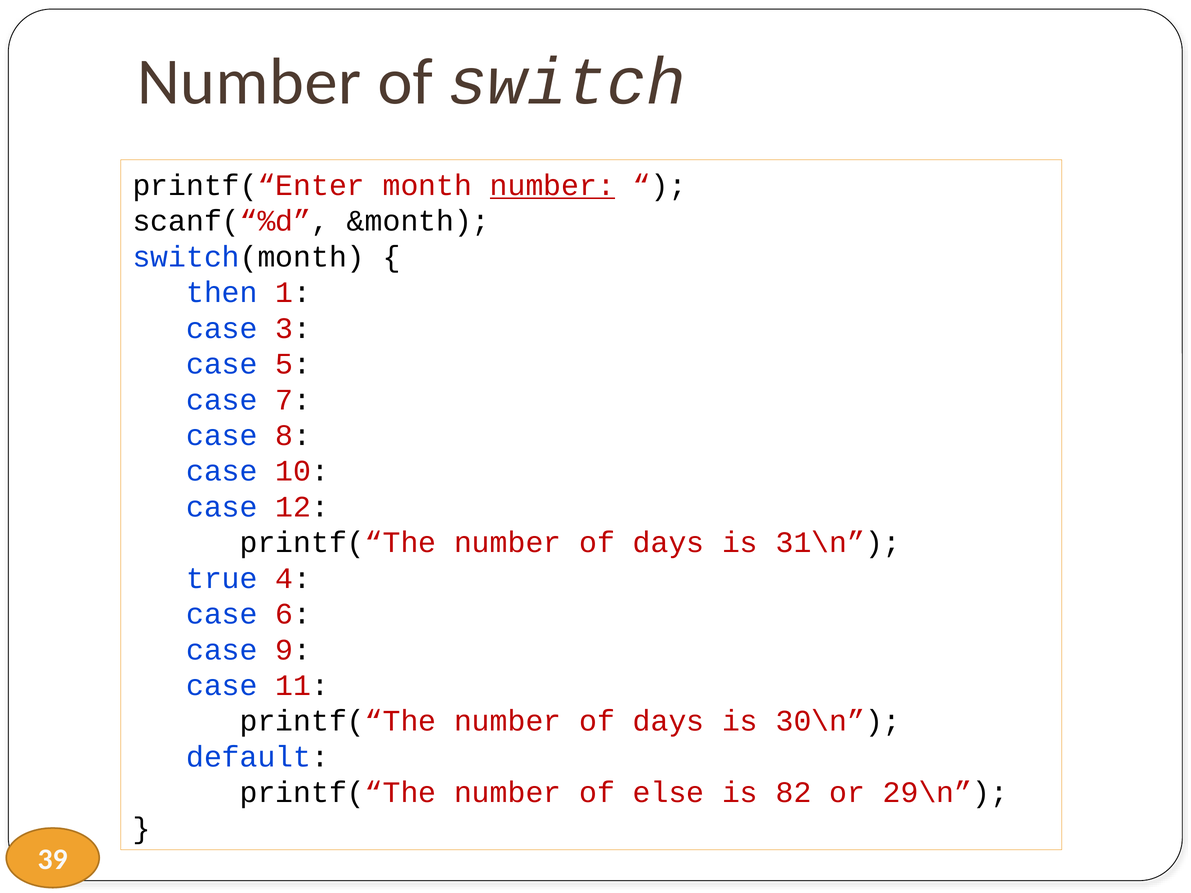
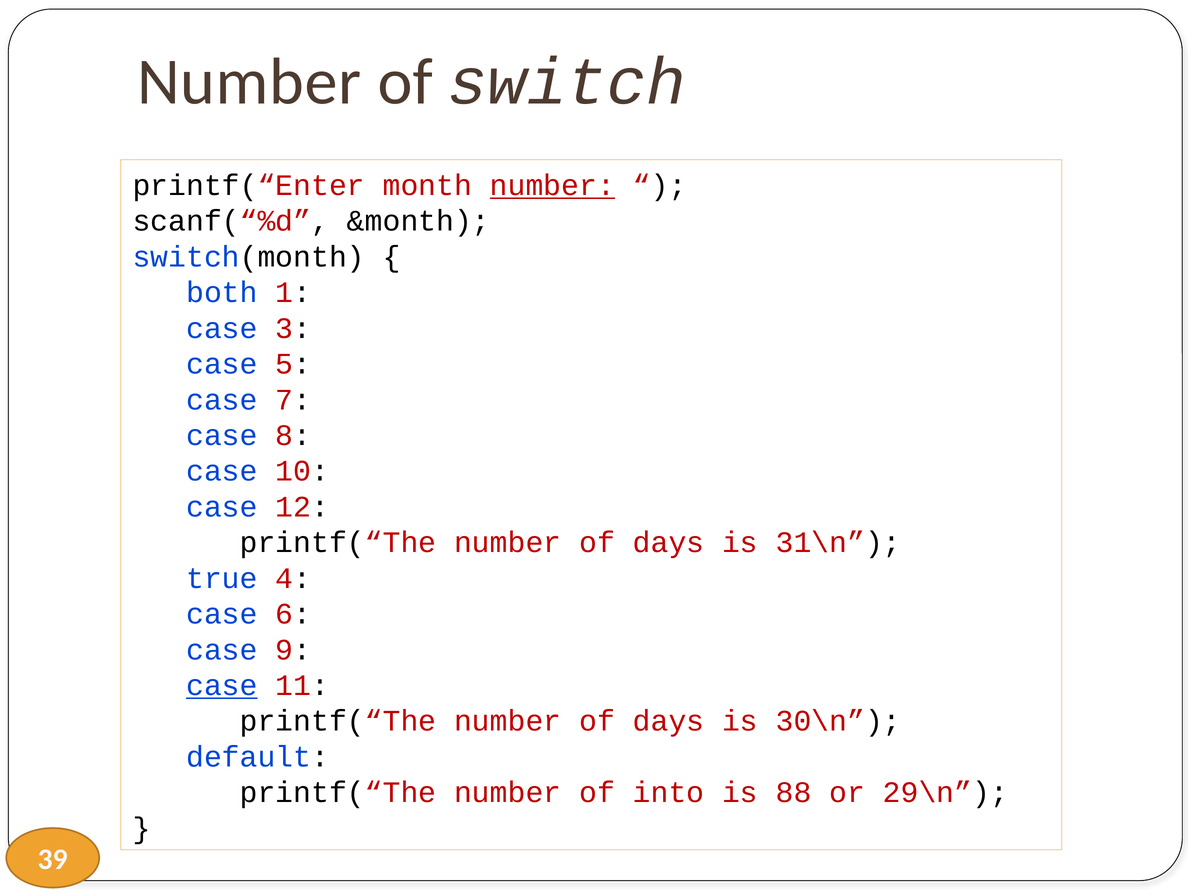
then: then -> both (222, 293)
case underline: none -> present (222, 686)
else: else -> into (669, 793)
82: 82 -> 88 (794, 793)
